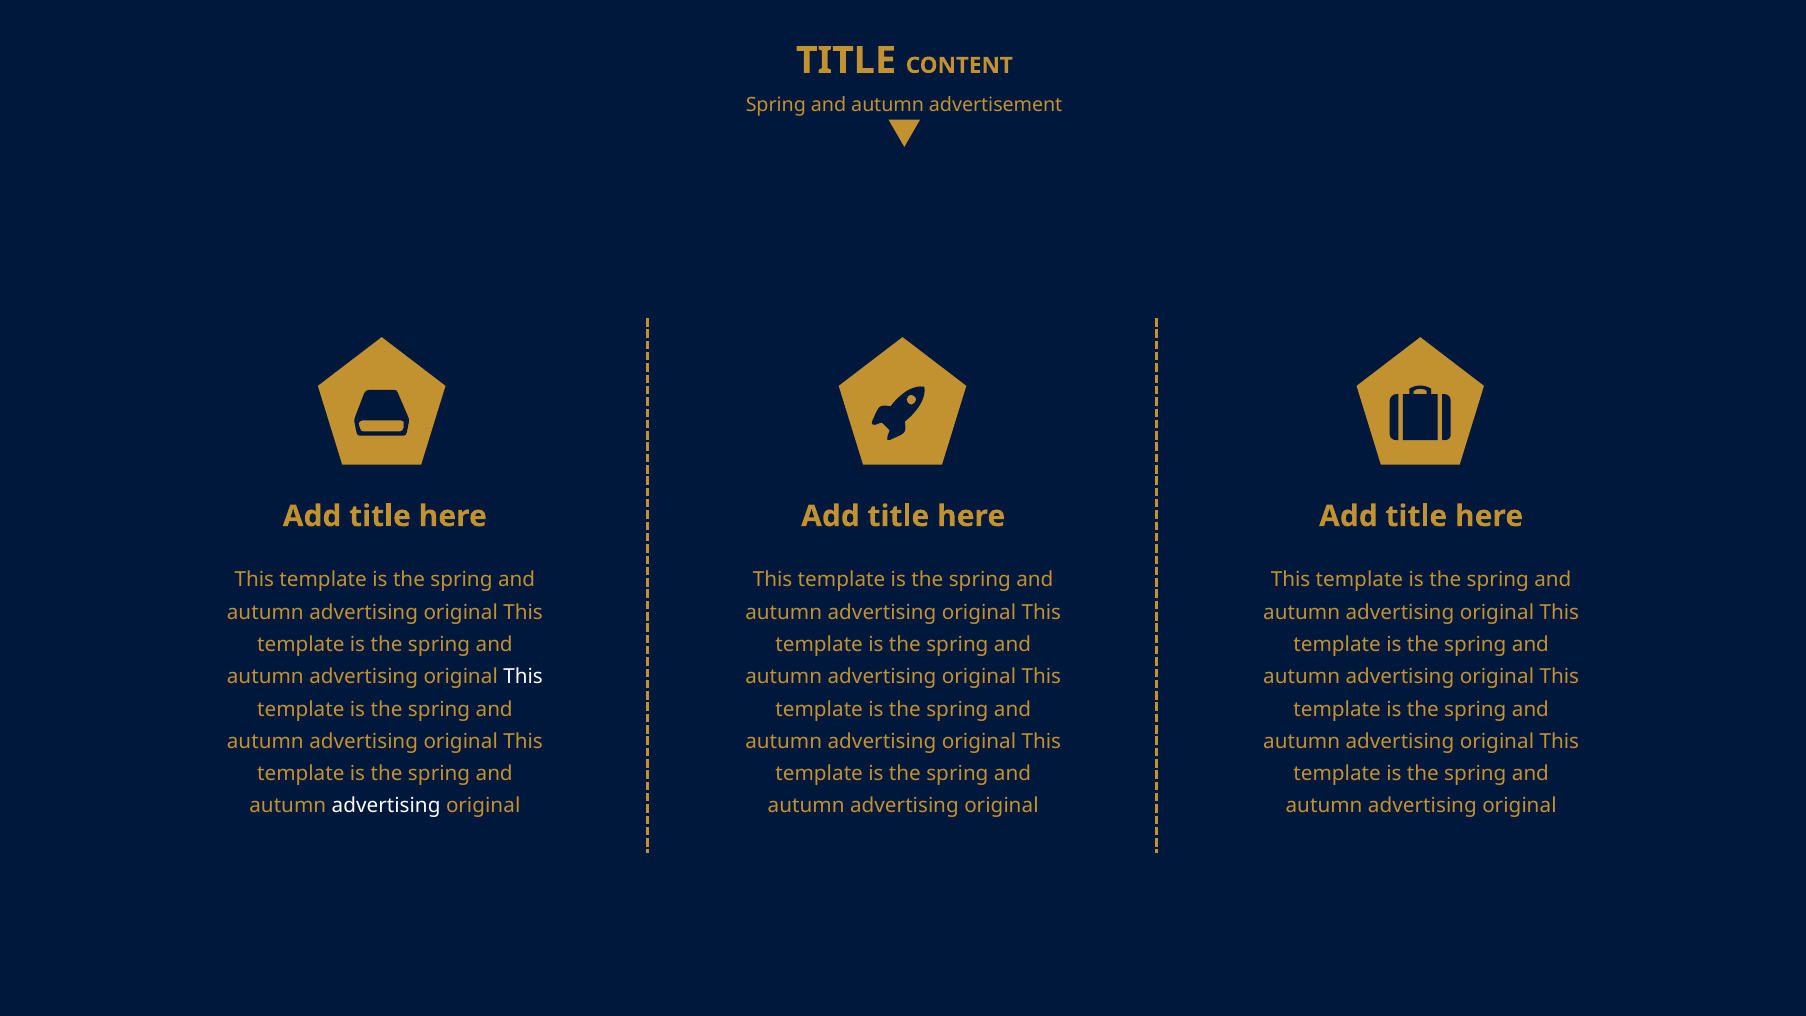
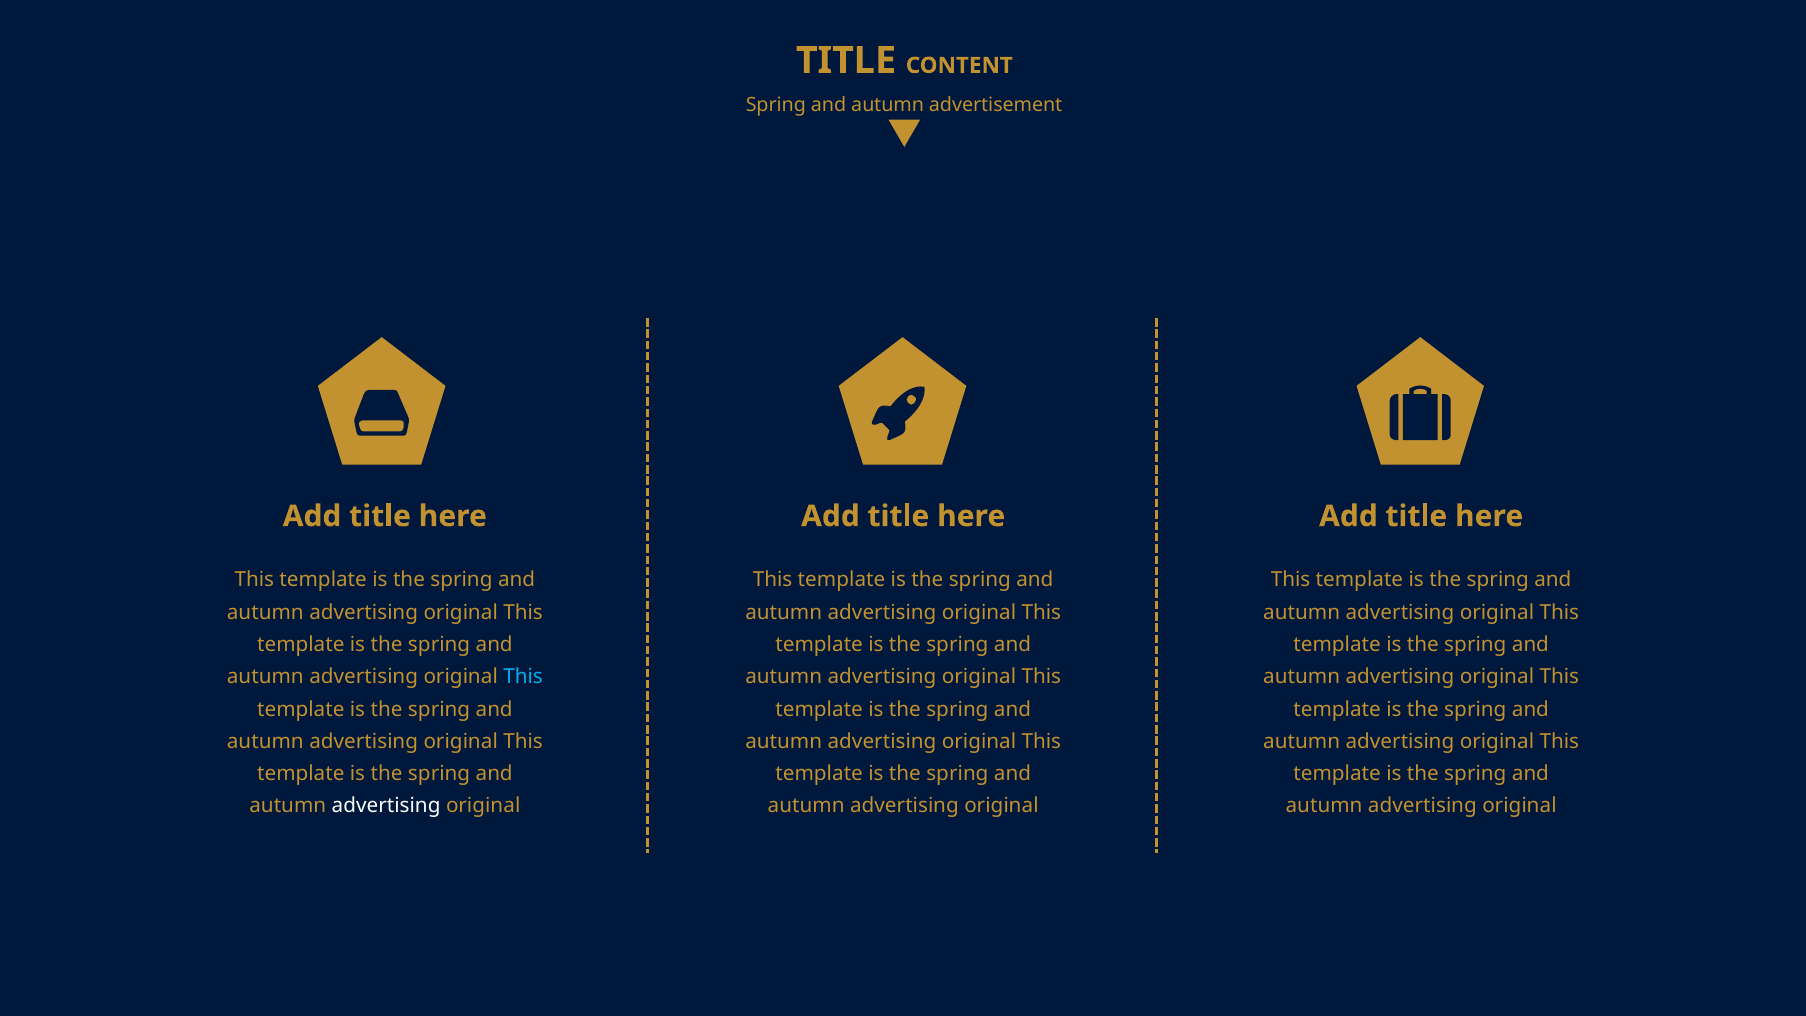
This colour: white -> light blue (523, 677)
